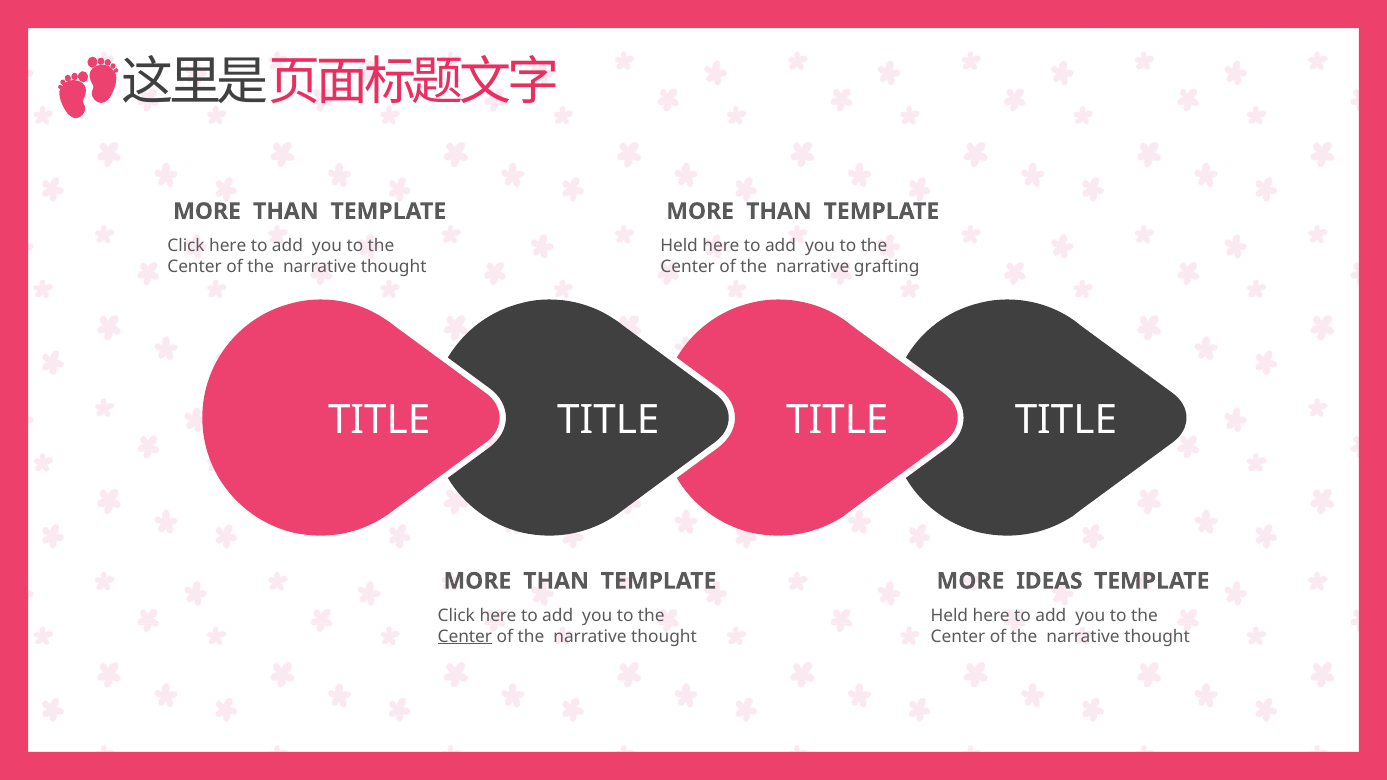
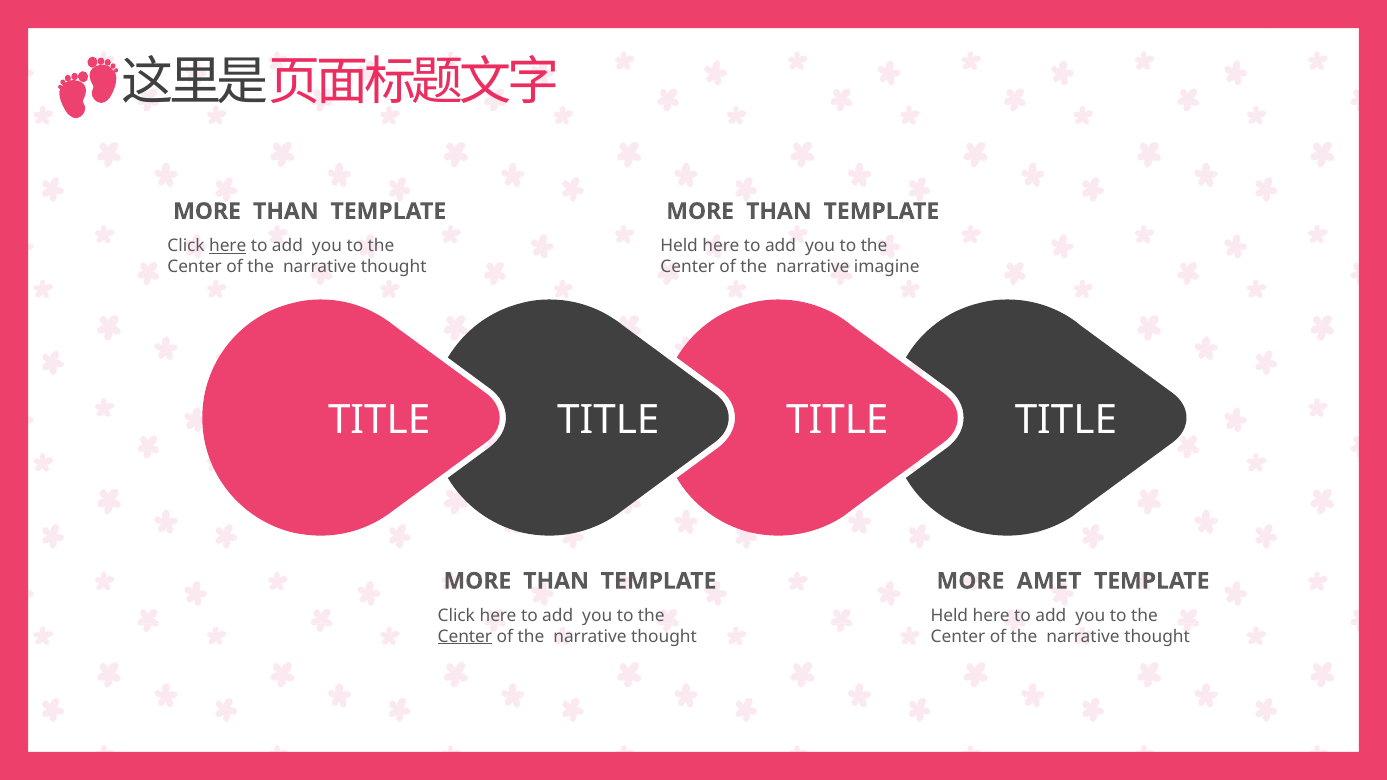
here underline: none -> present (228, 246)
grafting: grafting -> imagine (887, 267)
IDEAS: IDEAS -> AMET (1049, 581)
